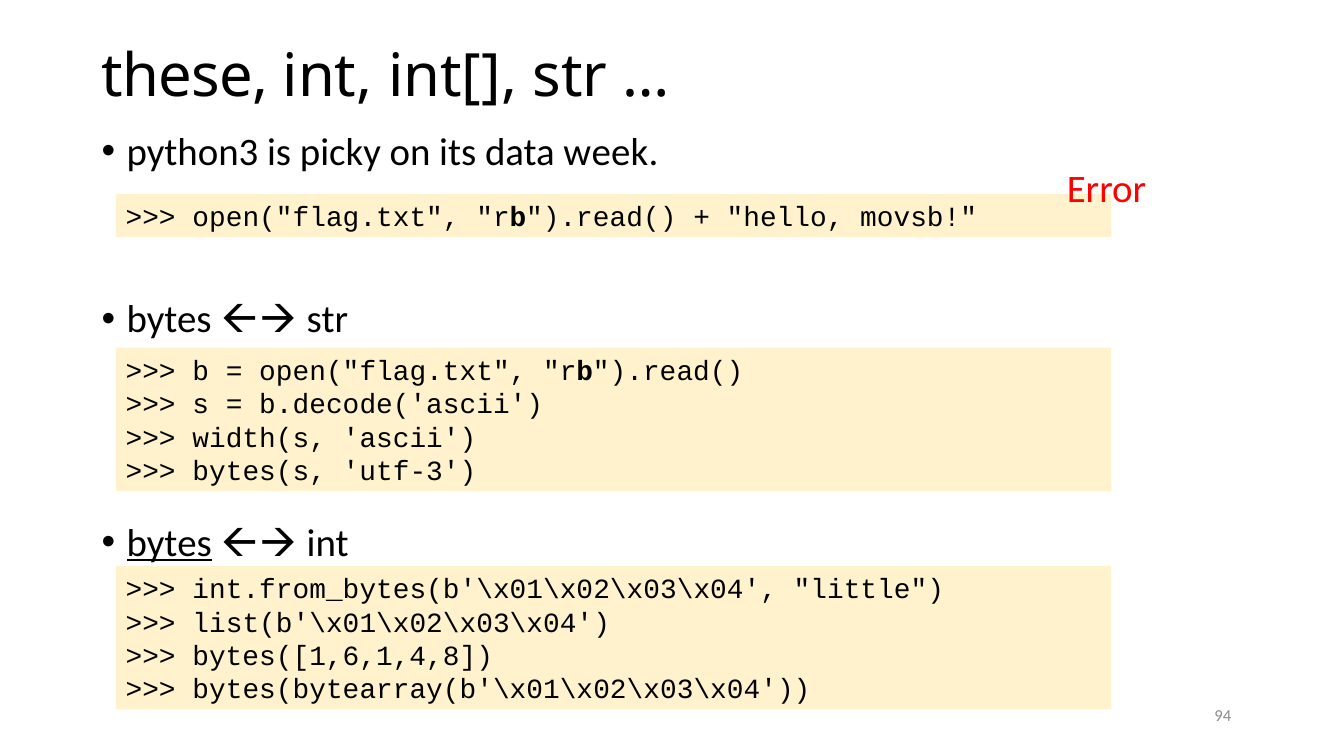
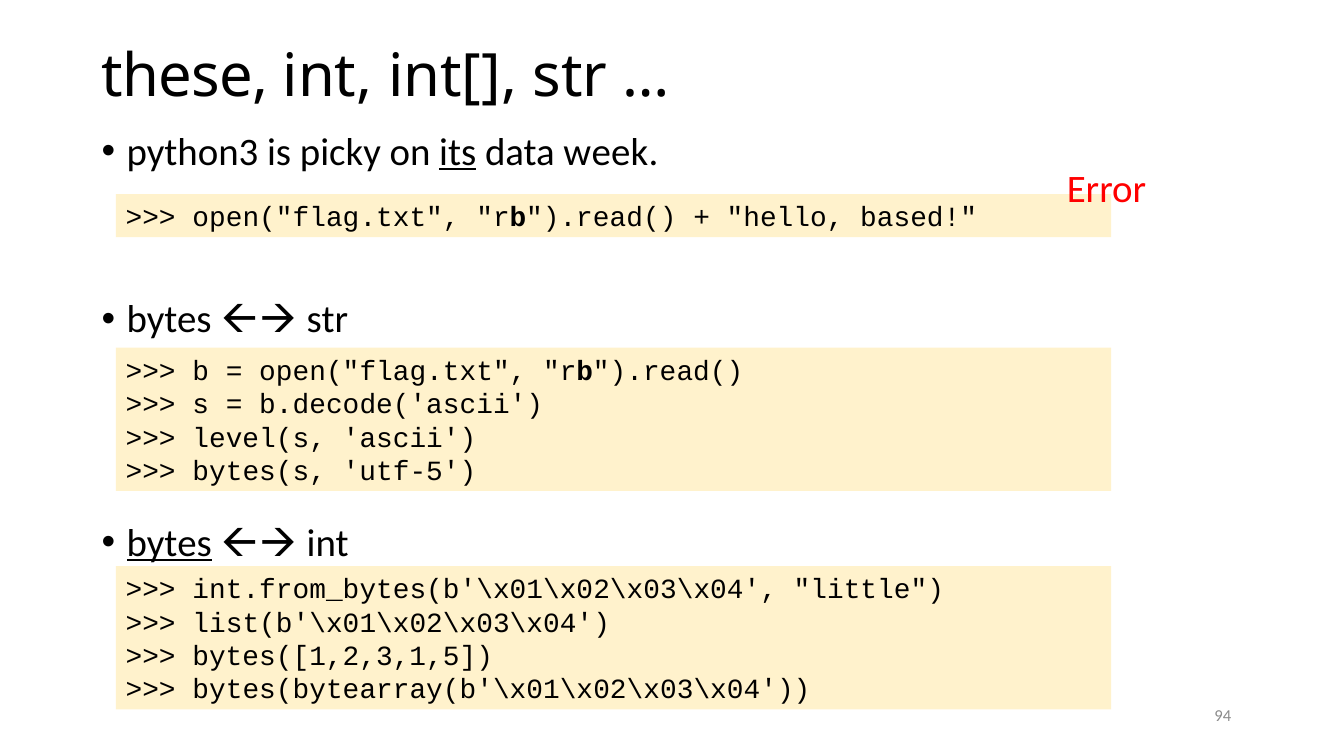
its underline: none -> present (458, 152)
movsb: movsb -> based (919, 218)
width(s: width(s -> level(s (259, 438)
utf-3: utf-3 -> utf-5 (410, 471)
bytes([1,6,1,4,8: bytes([1,6,1,4,8 -> bytes([1,2,3,1,5 (343, 656)
